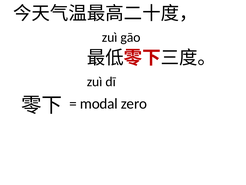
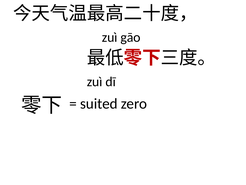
modal: modal -> suited (99, 104)
